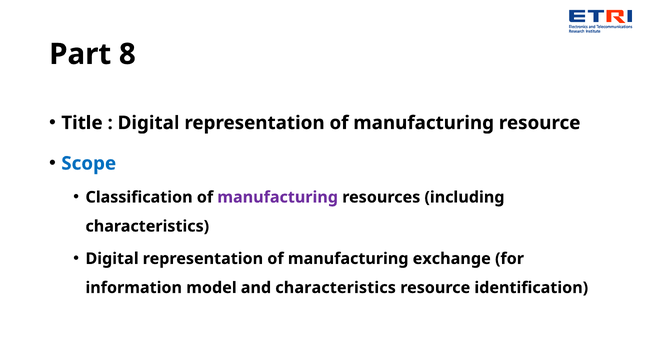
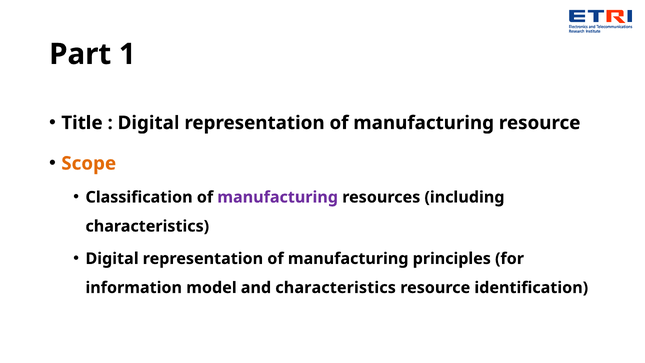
8: 8 -> 1 (127, 54)
Scope colour: blue -> orange (89, 163)
exchange: exchange -> principles (452, 259)
